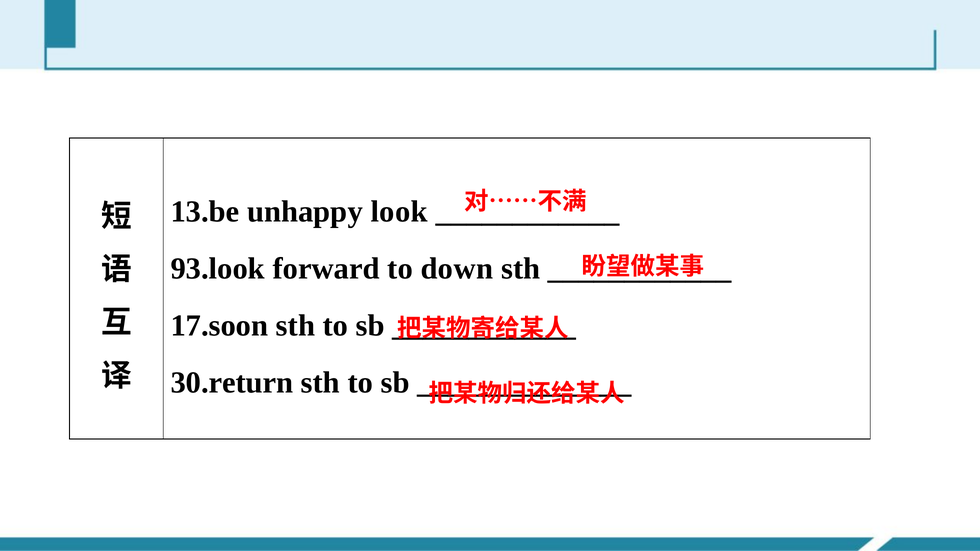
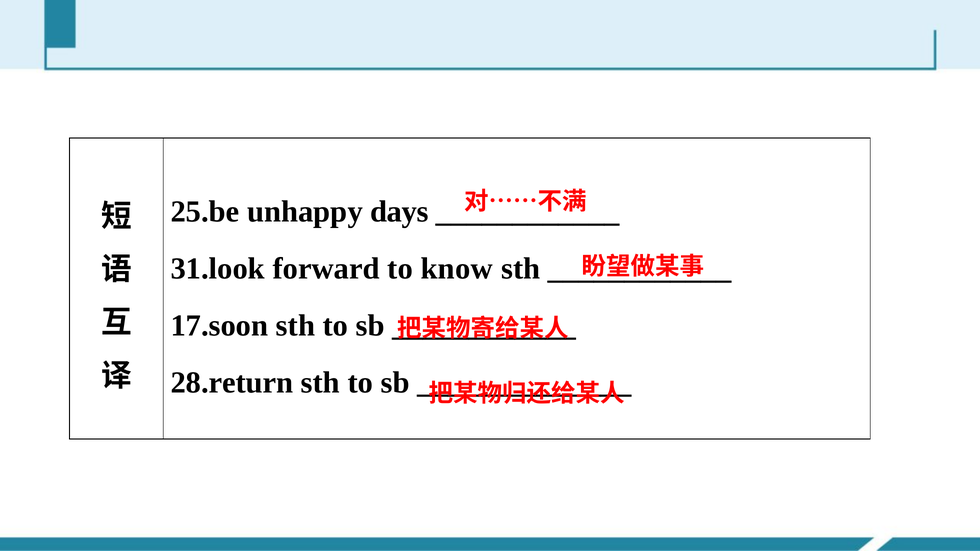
13.be: 13.be -> 25.be (205, 212)
look: look -> days (399, 212)
93.look: 93.look -> 31.look (218, 269)
down: down -> know (457, 269)
30.return: 30.return -> 28.return (232, 383)
